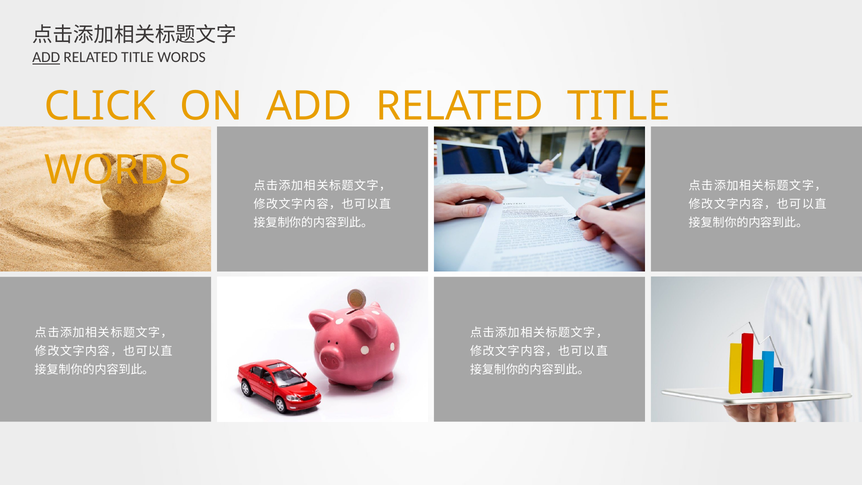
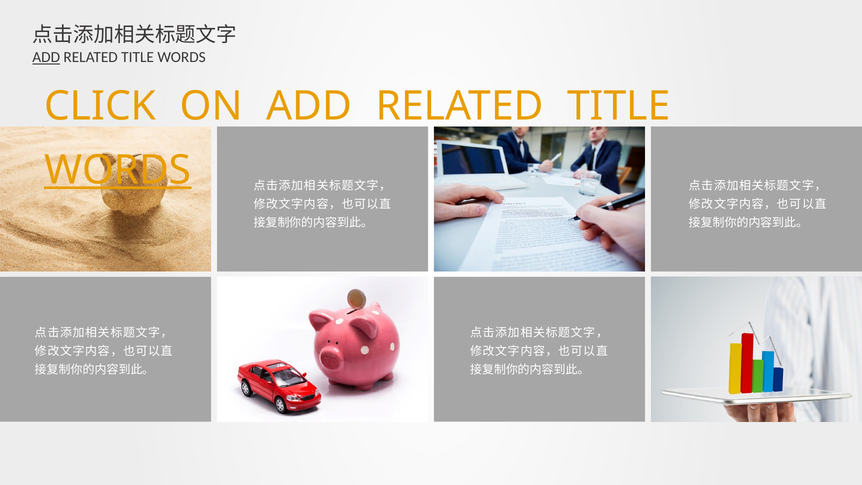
WORDS underline: none -> present (118, 170)
